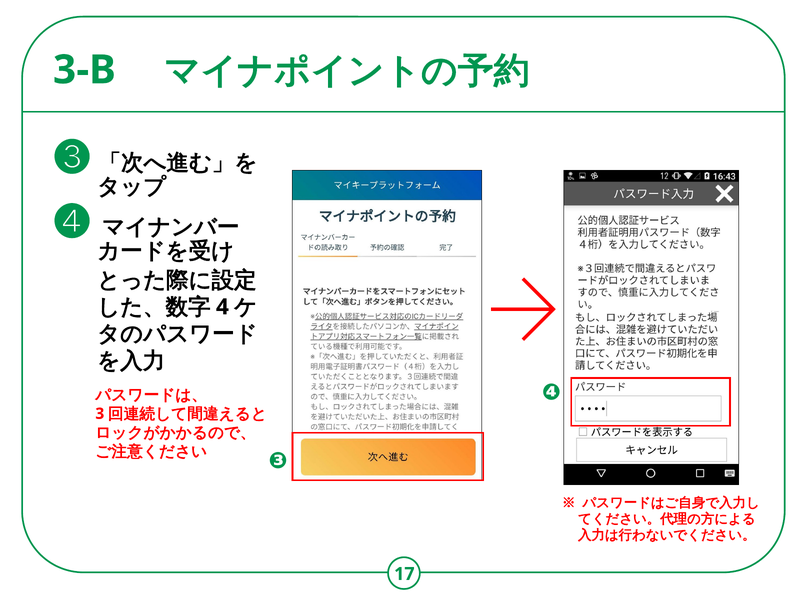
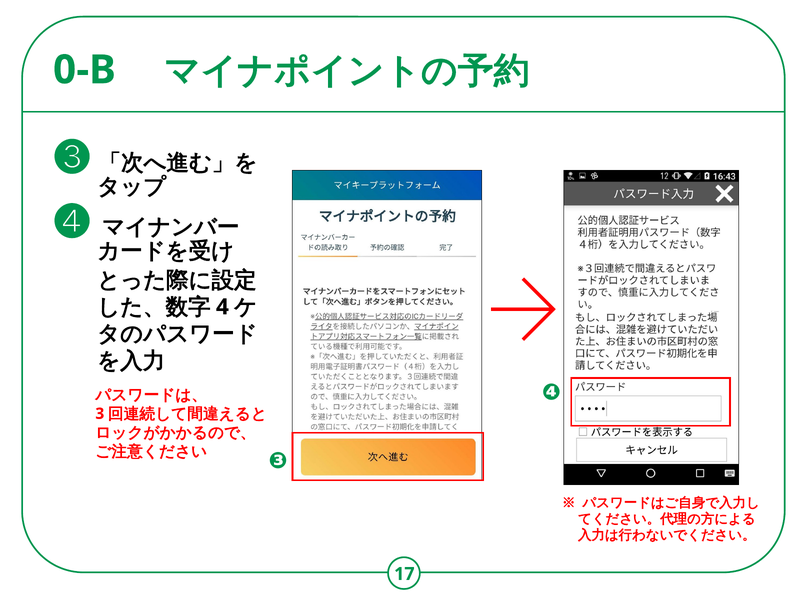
3-B: 3-B -> 0-B (84, 70)
